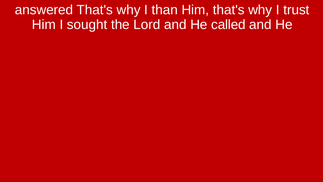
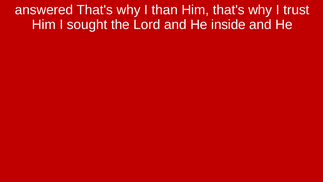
called: called -> inside (228, 25)
